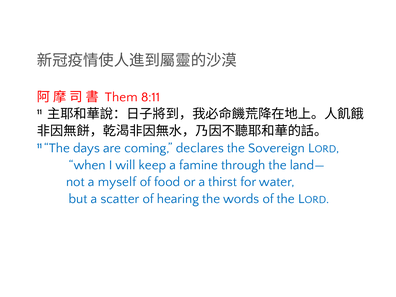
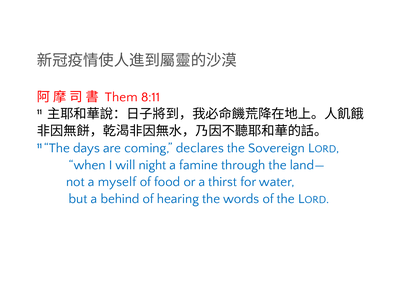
keep: keep -> night (152, 165)
scatter: scatter -> behind (120, 199)
